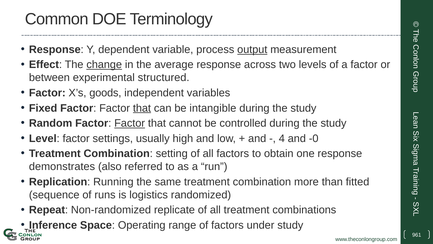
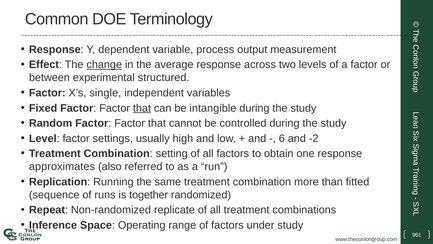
output underline: present -> none (252, 49)
goods: goods -> single (105, 93)
Factor underline: present -> none (130, 123)
4: 4 -> 6 (282, 138)
-0: -0 -> -2 (314, 138)
demonstrates: demonstrates -> approximates (62, 166)
logistics: logistics -> together (149, 194)
